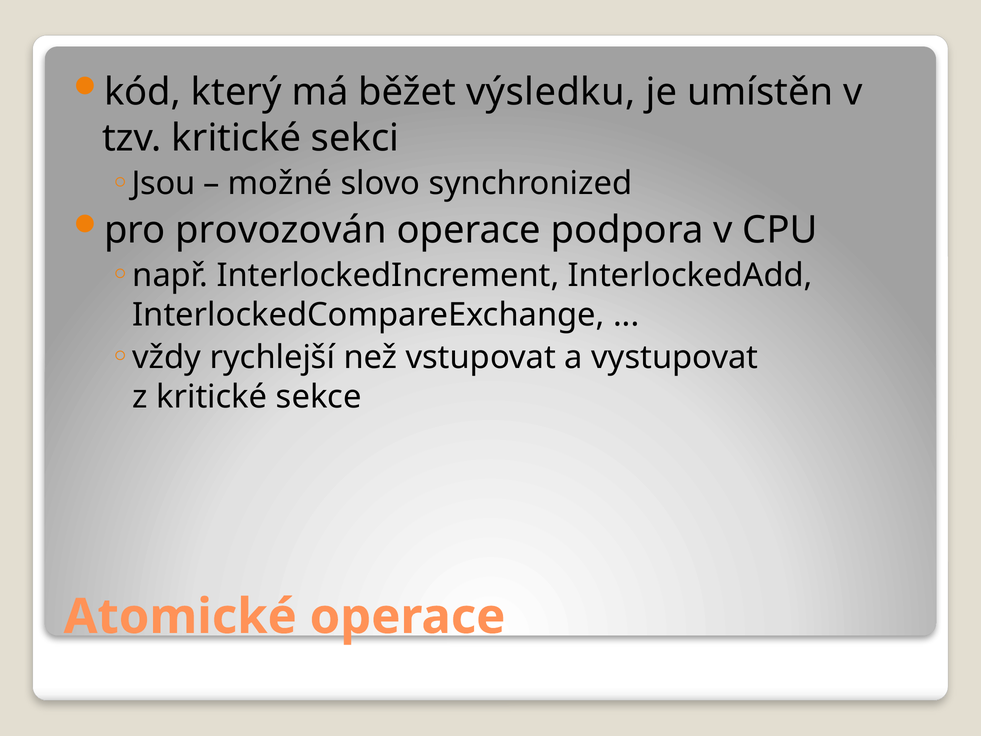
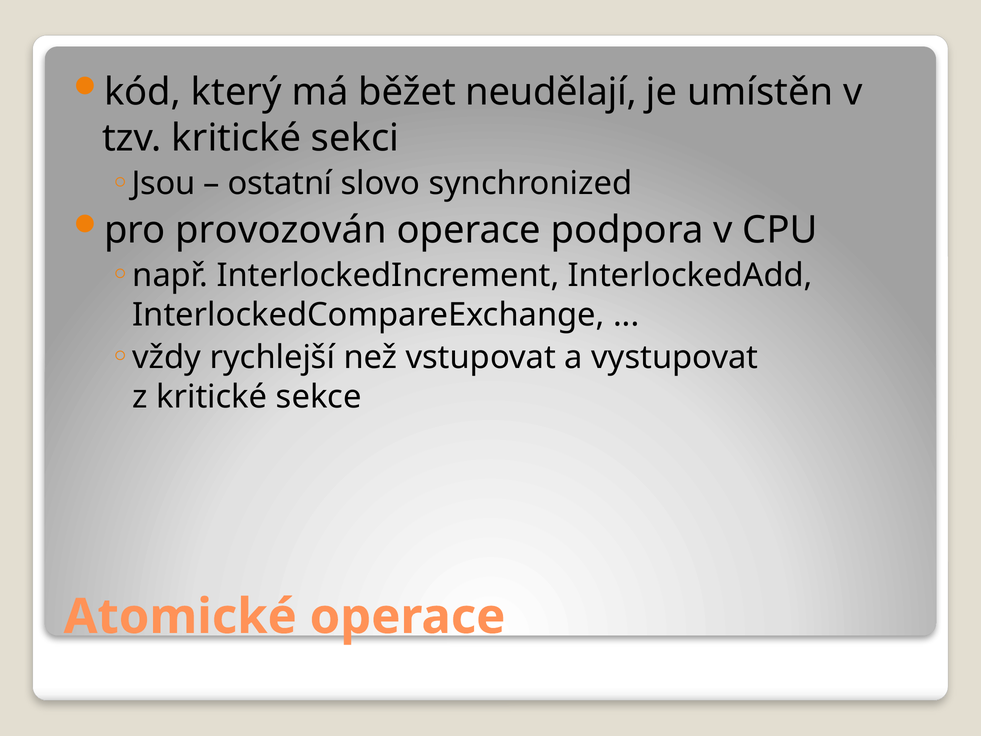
výsledku: výsledku -> neudělají (551, 92)
možné: možné -> ostatní (280, 184)
